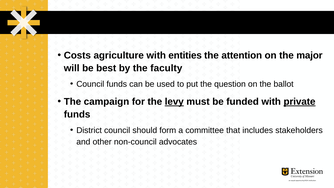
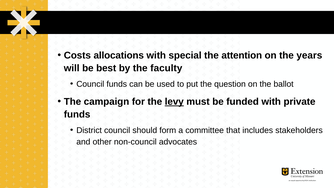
agriculture: agriculture -> allocations (119, 55)
entities: entities -> special (185, 55)
major: major -> years (309, 55)
private underline: present -> none (300, 102)
